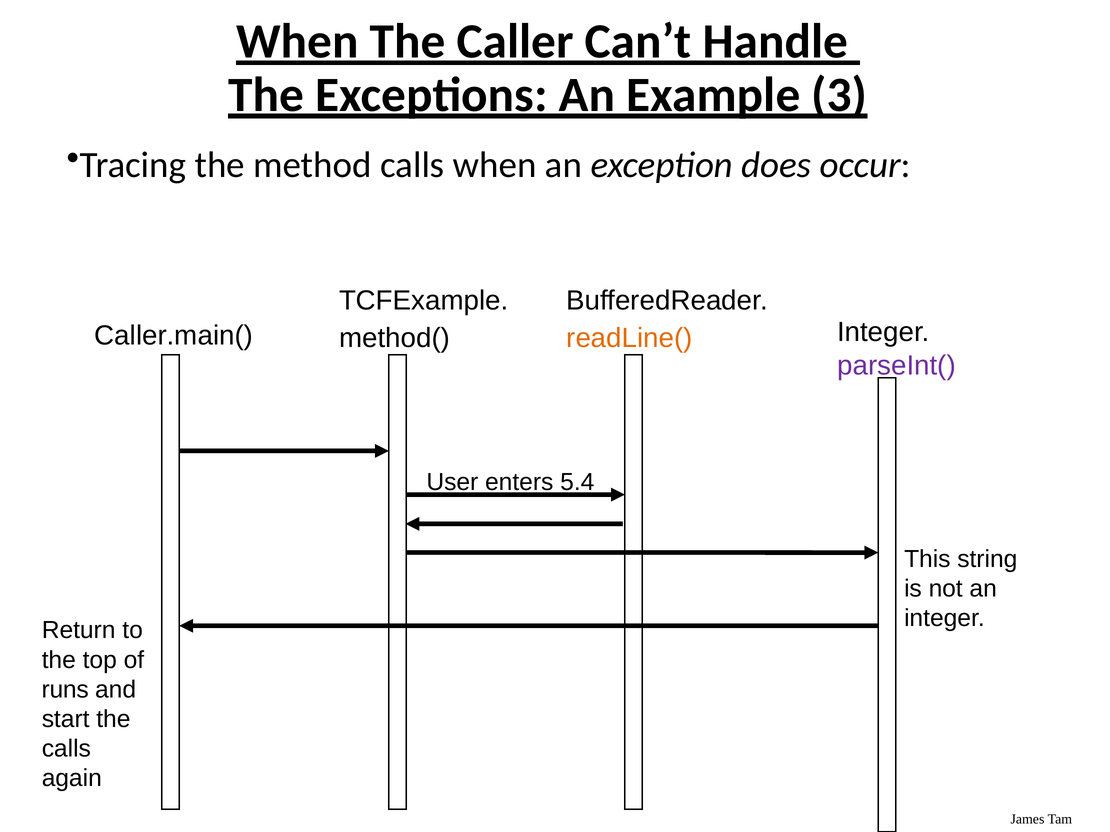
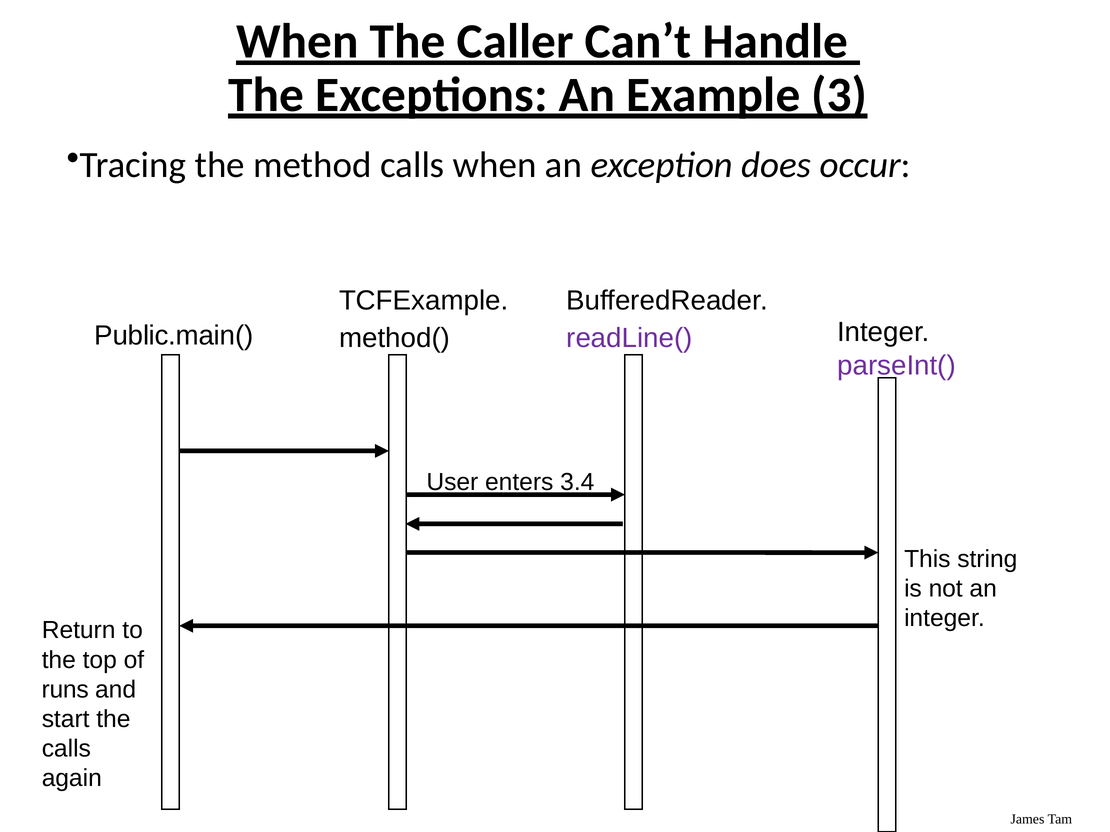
Caller.main(: Caller.main( -> Public.main( (174, 336)
readLine( colour: orange -> purple (629, 339)
5.4: 5.4 -> 3.4 (577, 482)
